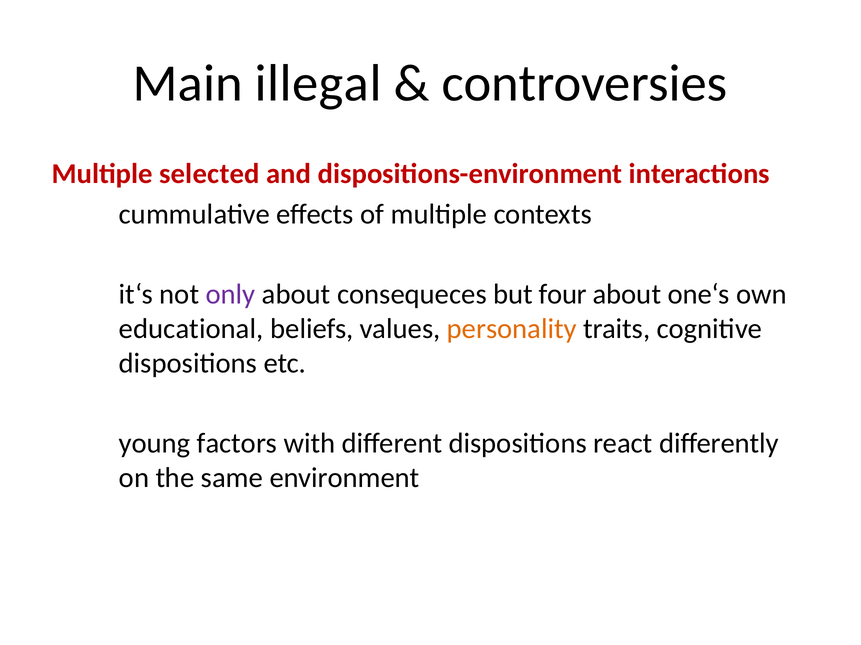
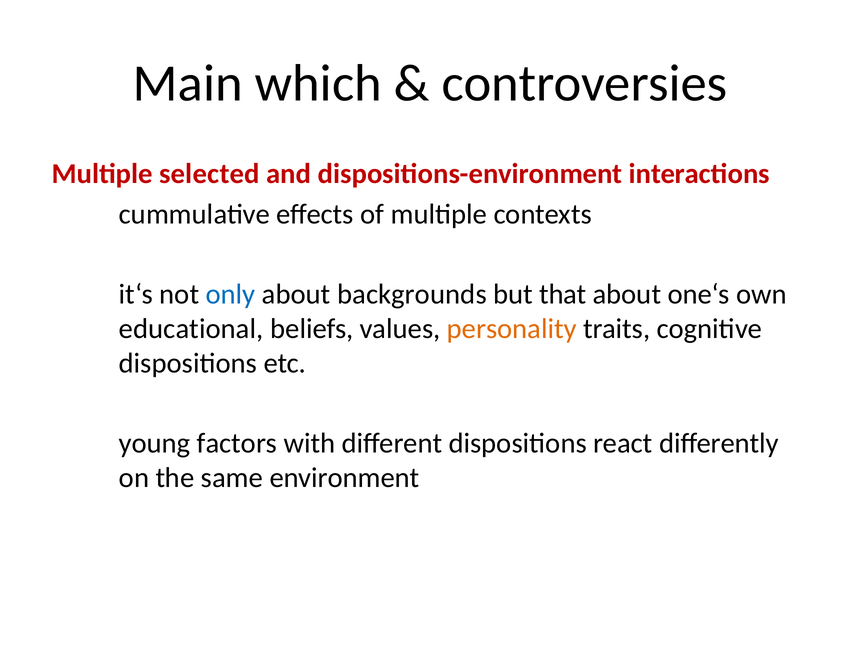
illegal: illegal -> which (318, 83)
only colour: purple -> blue (231, 295)
consequeces: consequeces -> backgrounds (412, 295)
four: four -> that (563, 295)
